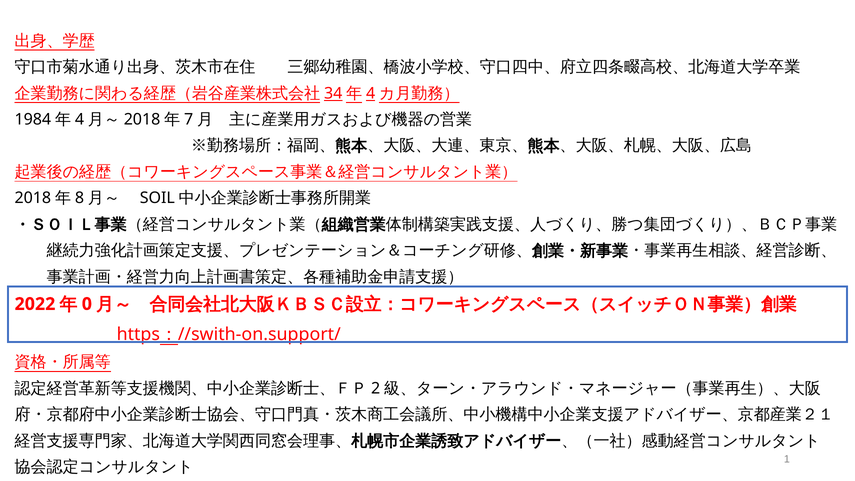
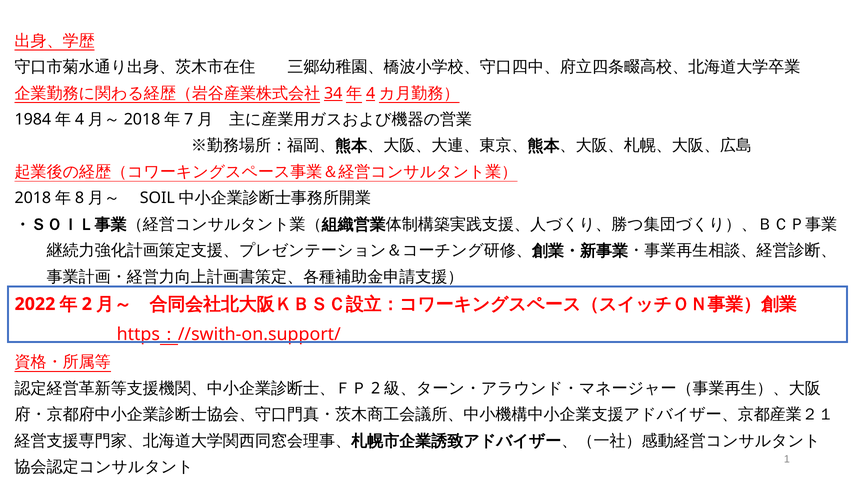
0: 0 -> 2 (87, 304)
